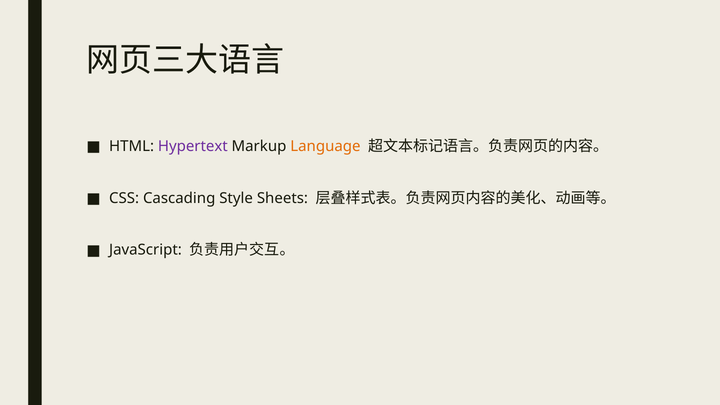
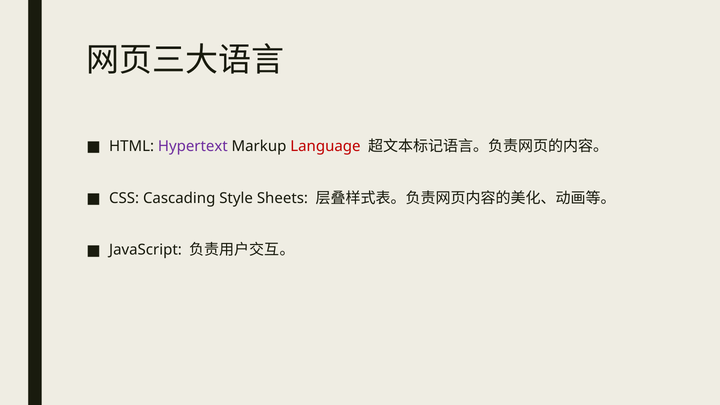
Language colour: orange -> red (325, 146)
